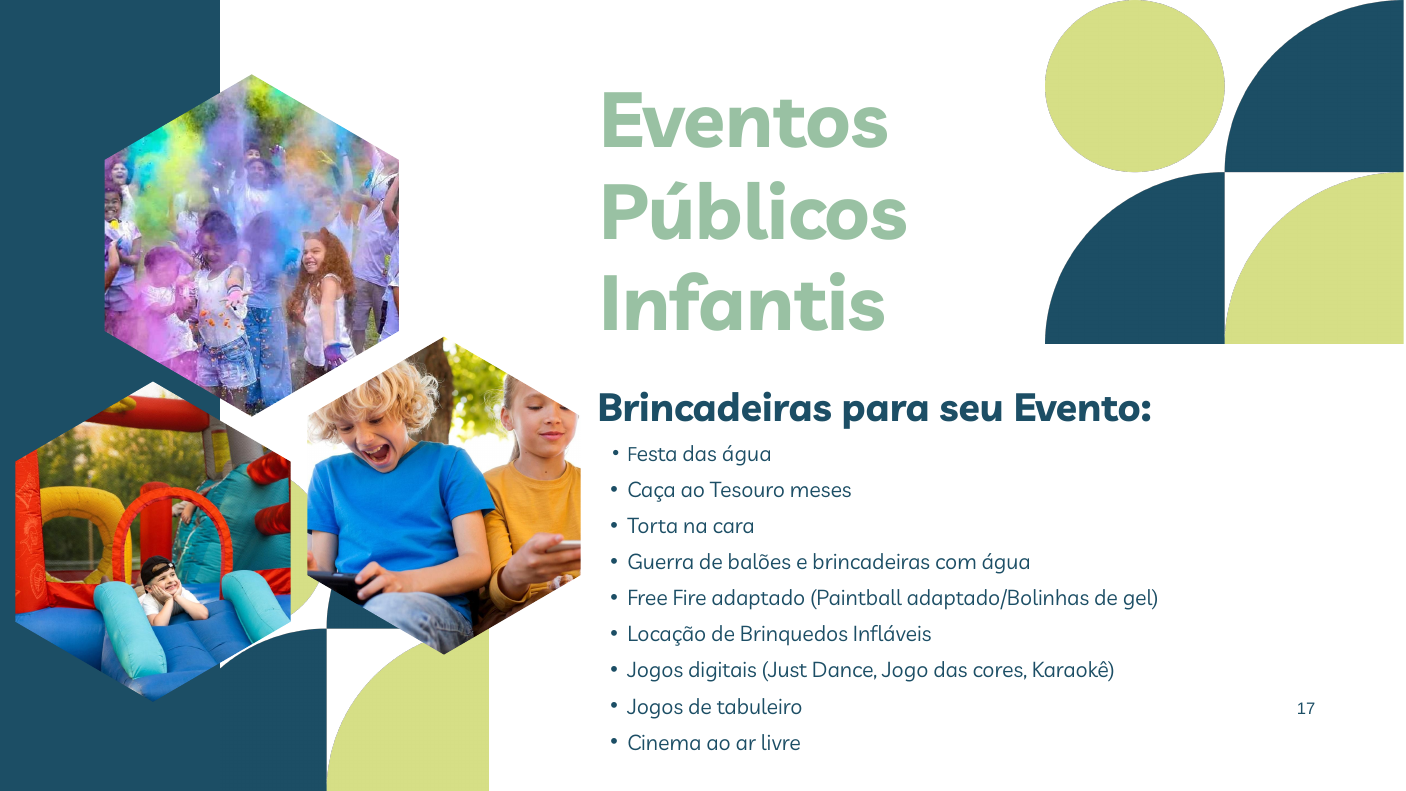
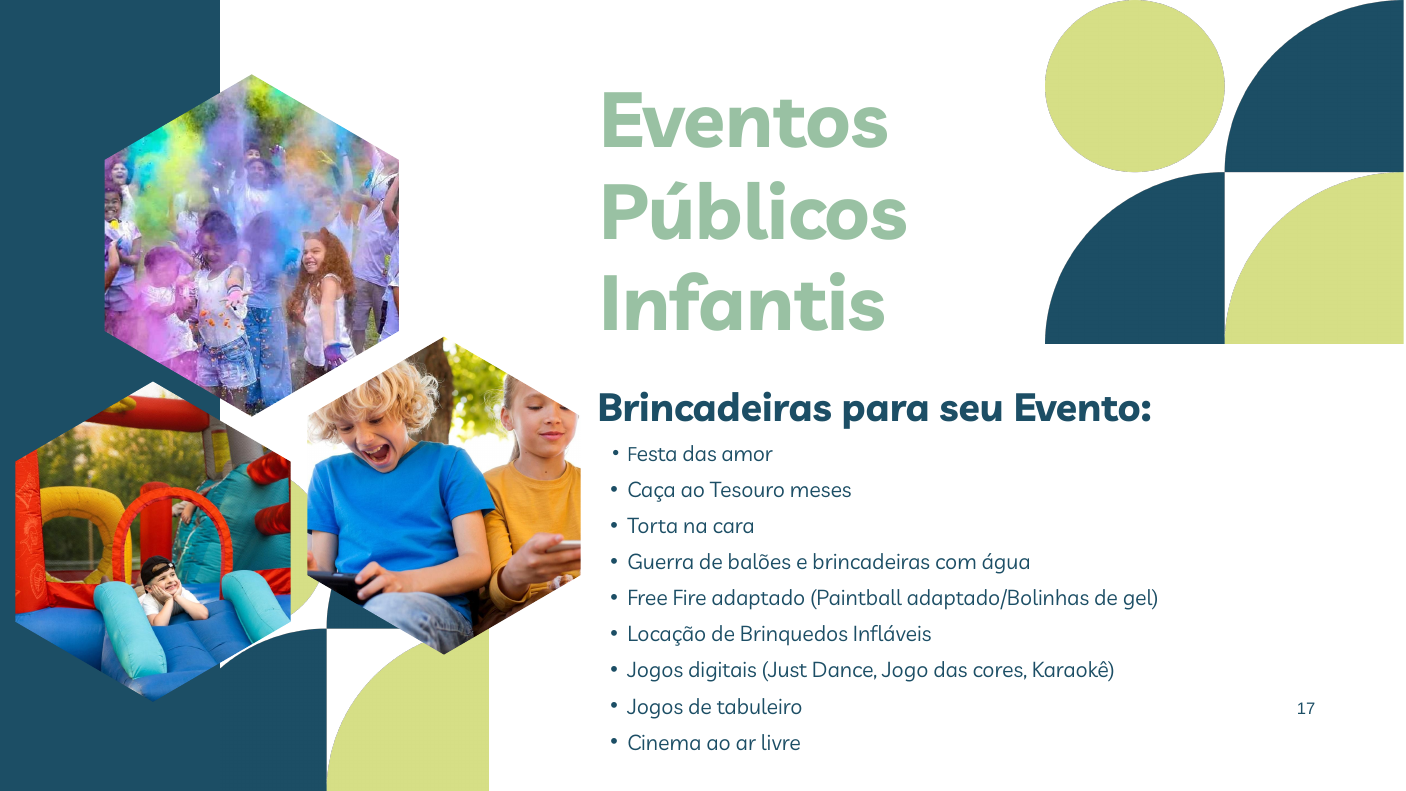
das água: água -> amor (747, 454)
